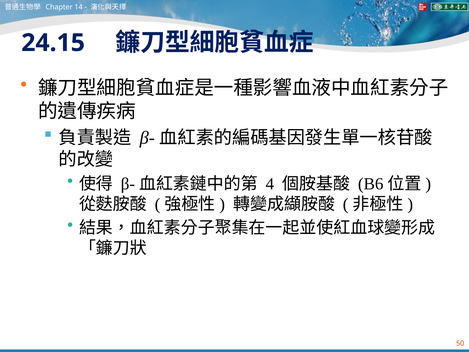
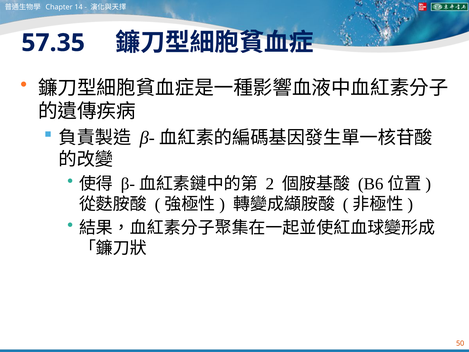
24.15: 24.15 -> 57.35 (53, 43)
4: 4 -> 2 (270, 184)
